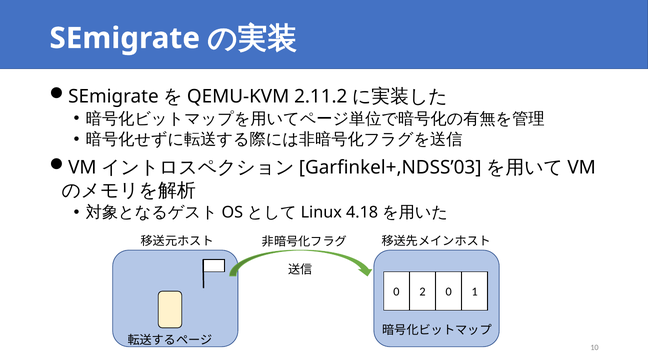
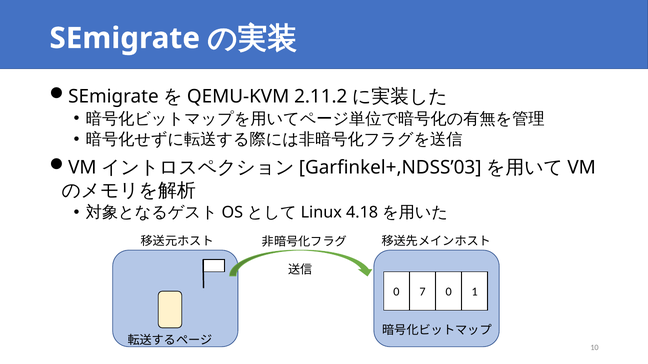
2: 2 -> 7 (423, 292)
